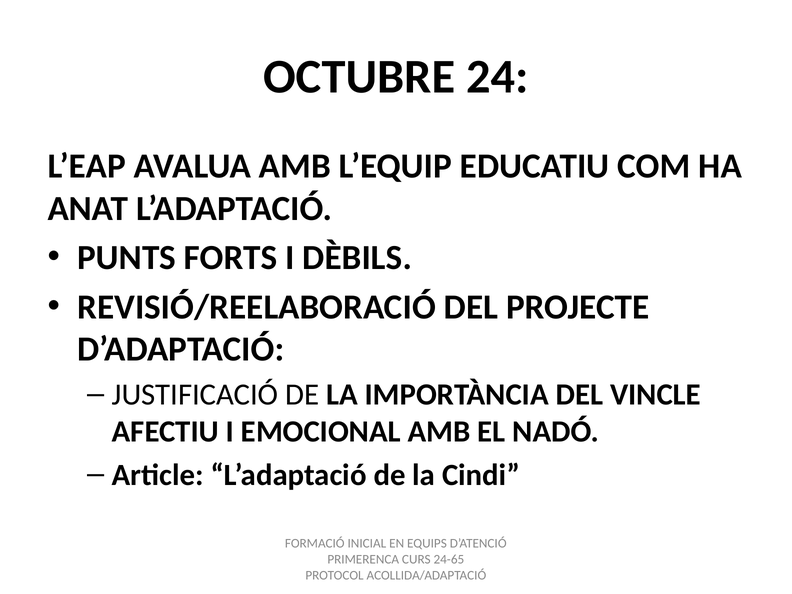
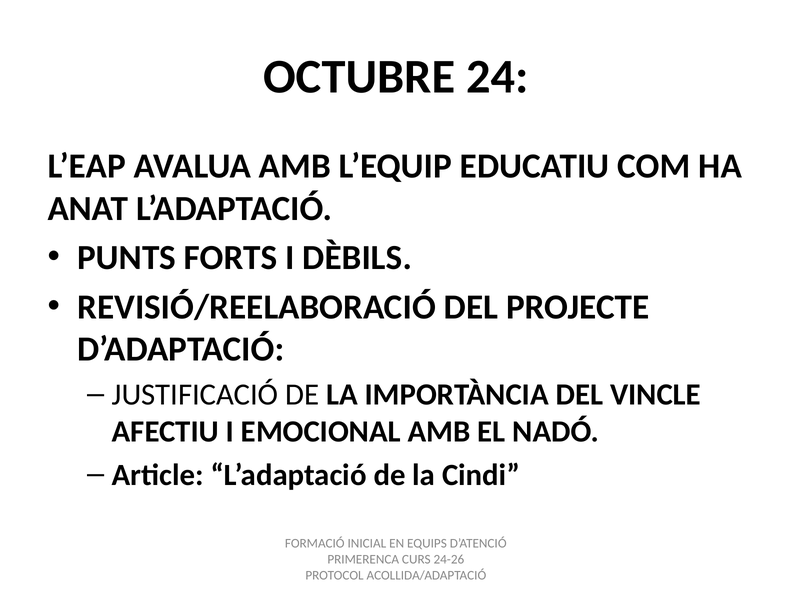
24-65: 24-65 -> 24-26 (449, 559)
